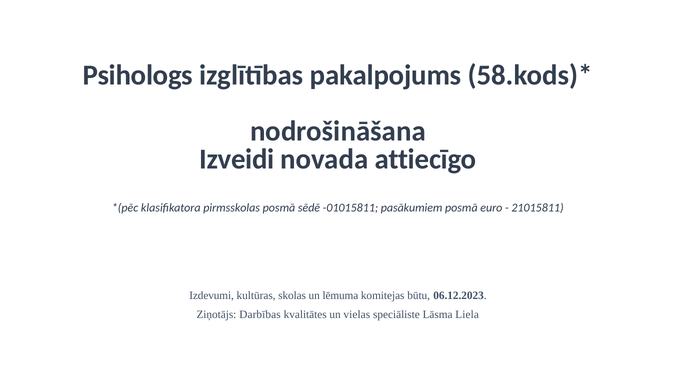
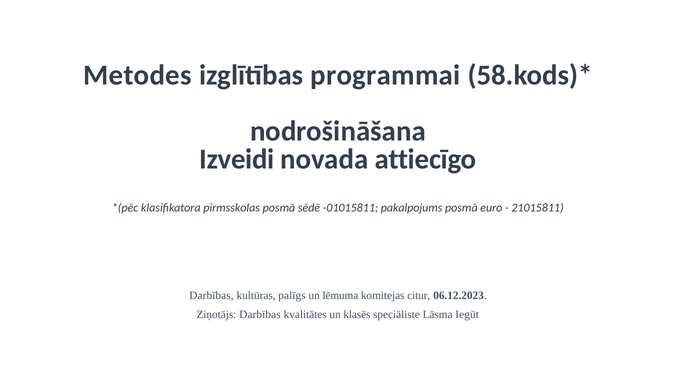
Psihologs: Psihologs -> Metodes (137, 75)
pakalpojums: pakalpojums -> programmai (385, 75)
pasākumiem: pasākumiem -> pakalpojums (412, 208)
Izdevumi: Izdevumi -> Darbības (211, 296)
skolas: skolas -> palīgs (292, 296)
būtu: būtu -> citur (419, 296)
vielas: vielas -> klasēs (357, 315)
Liela: Liela -> Iegūt (467, 315)
